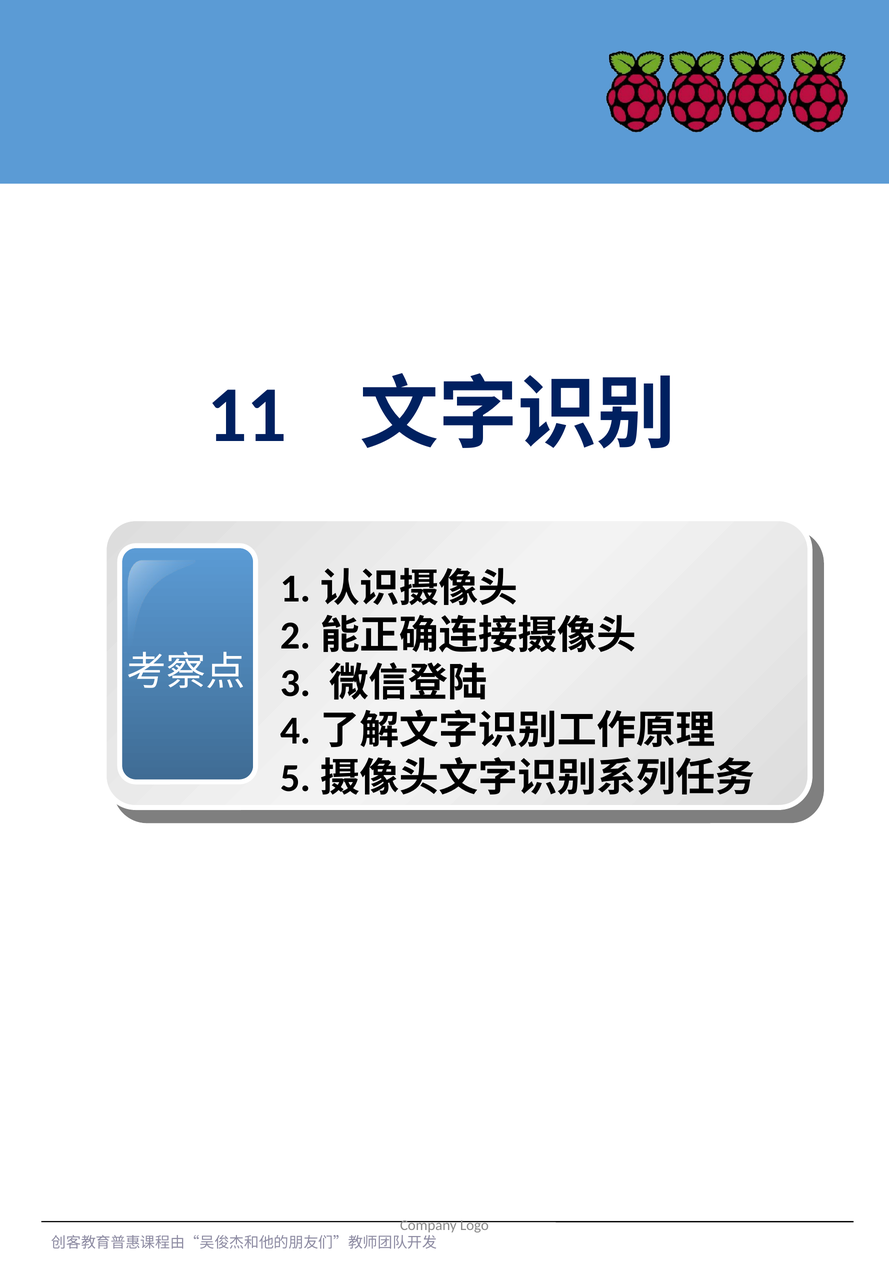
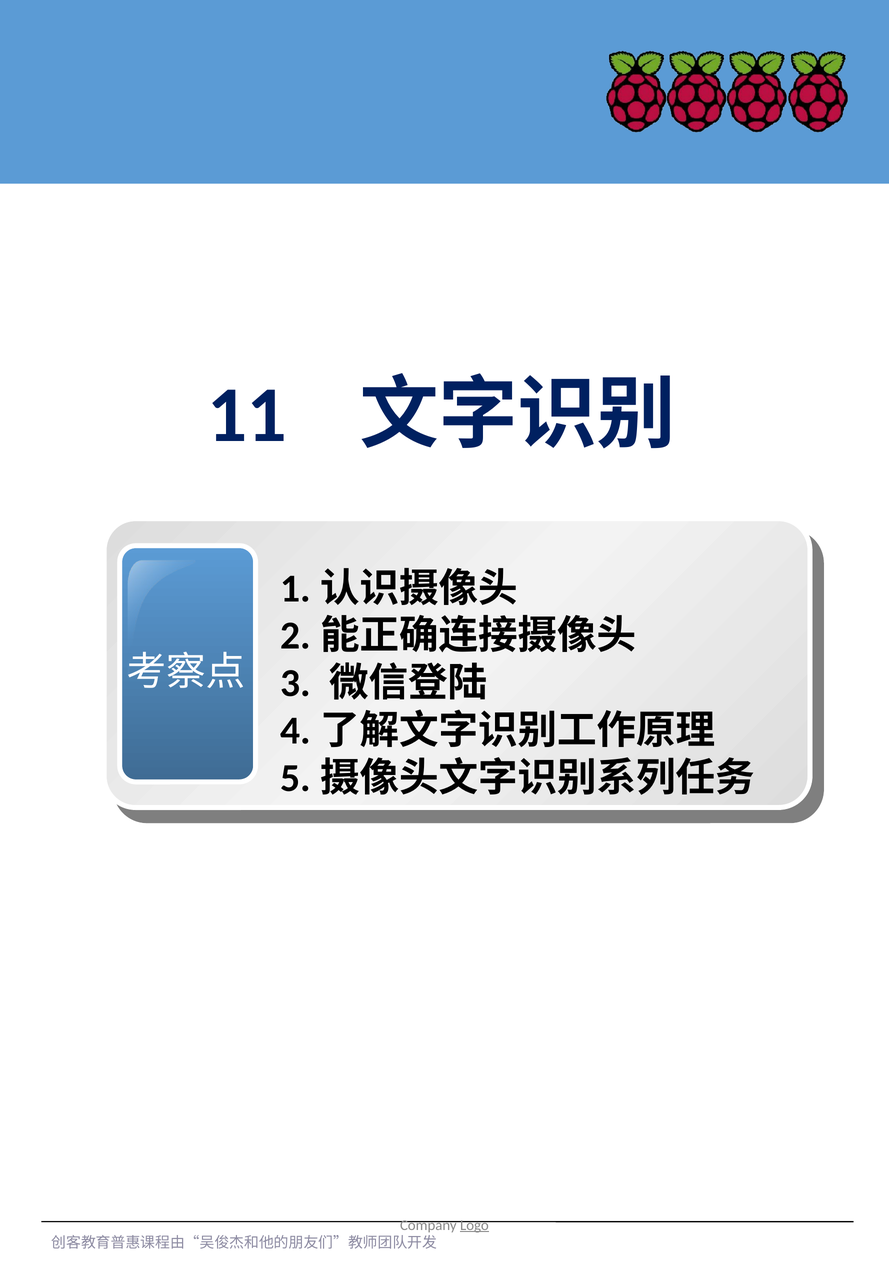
Logo underline: none -> present (474, 1225)
